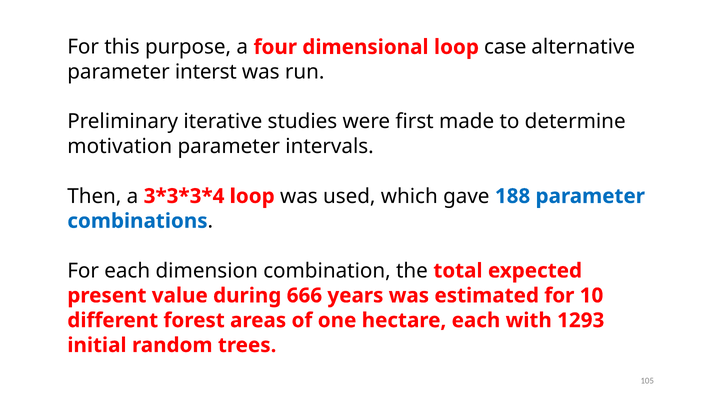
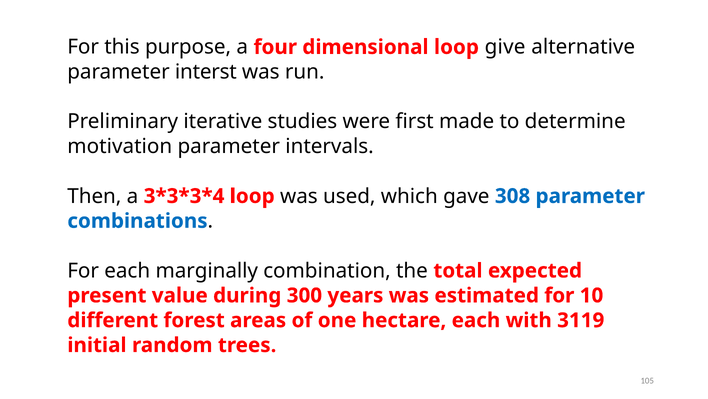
case: case -> give (505, 47)
188: 188 -> 308 (513, 196)
dimension: dimension -> marginally (207, 270)
666: 666 -> 300 (304, 295)
1293: 1293 -> 3119 (581, 320)
